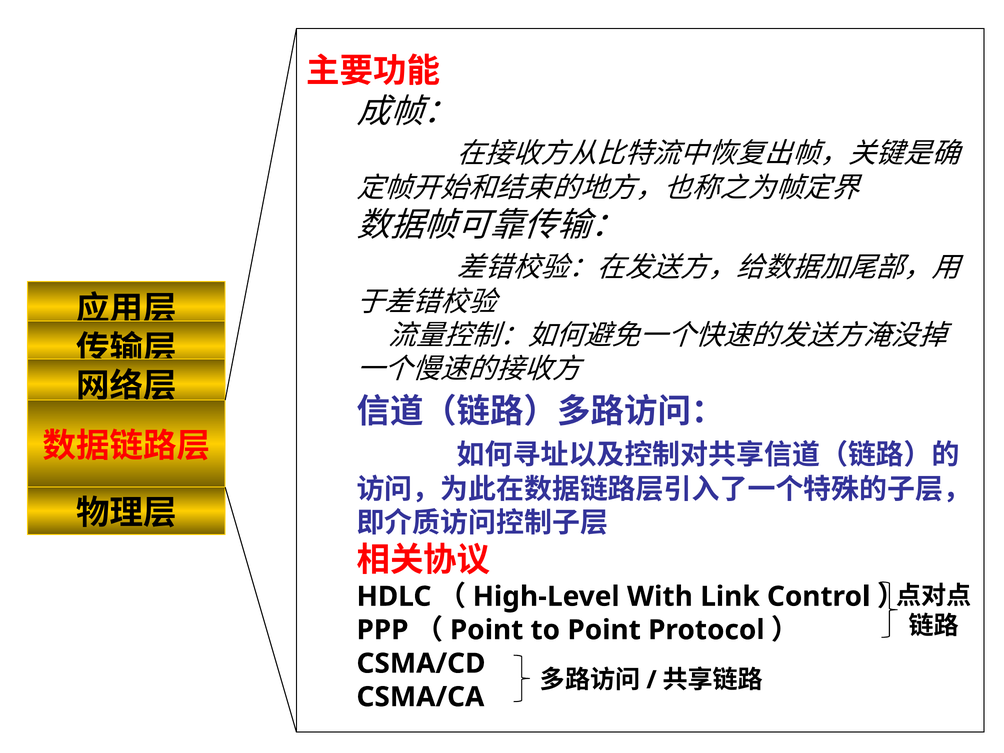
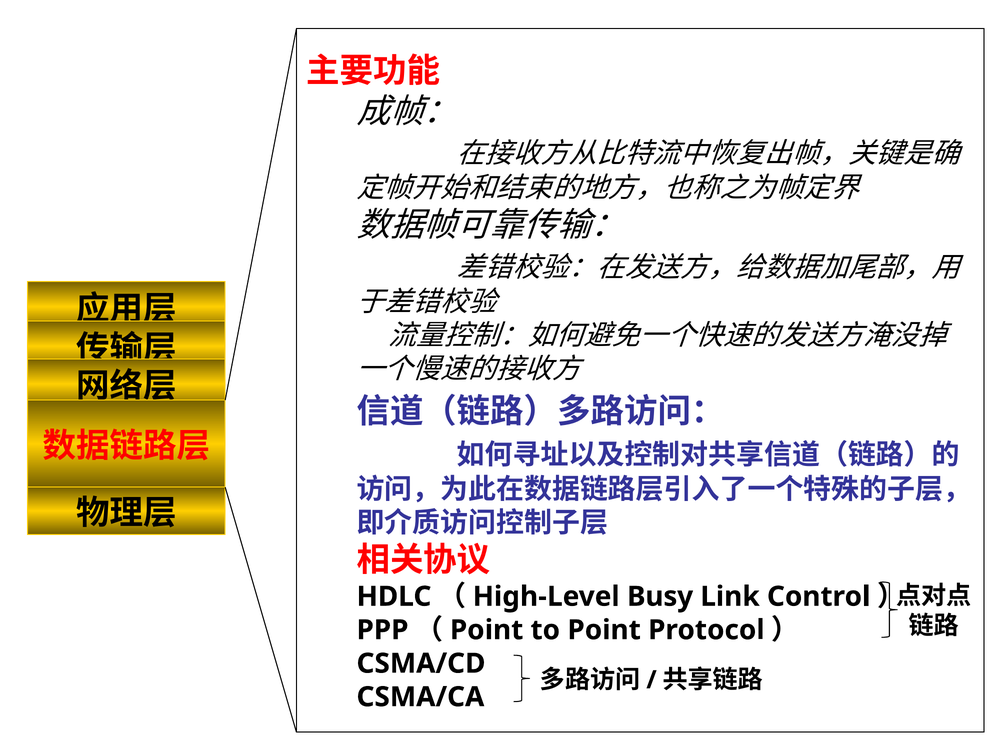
With: With -> Busy (660, 597)
